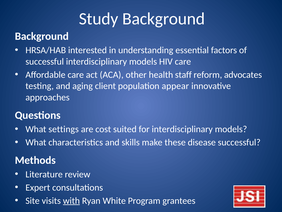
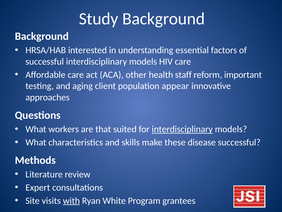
advocates: advocates -> important (243, 75)
settings: settings -> workers (64, 129)
cost: cost -> that (103, 129)
interdisciplinary underline: none -> present (182, 129)
